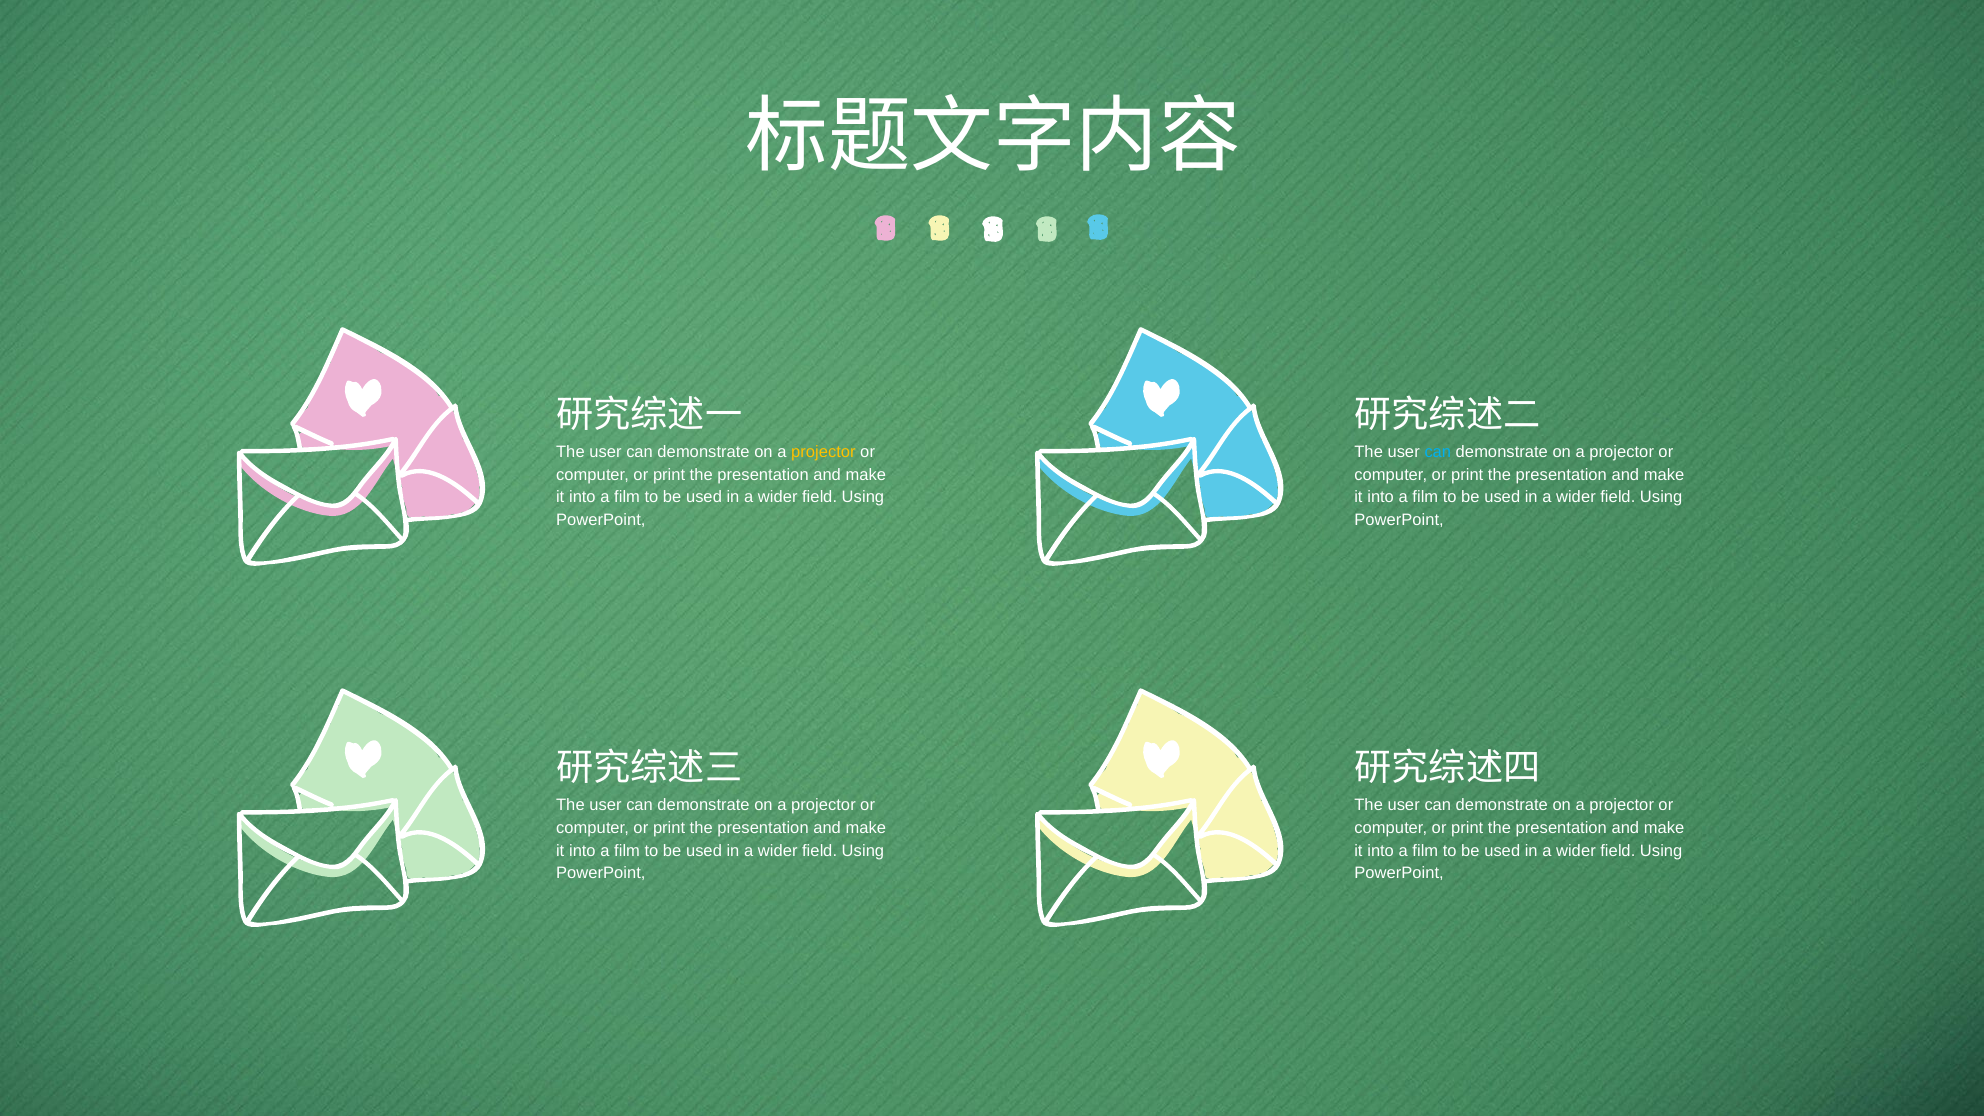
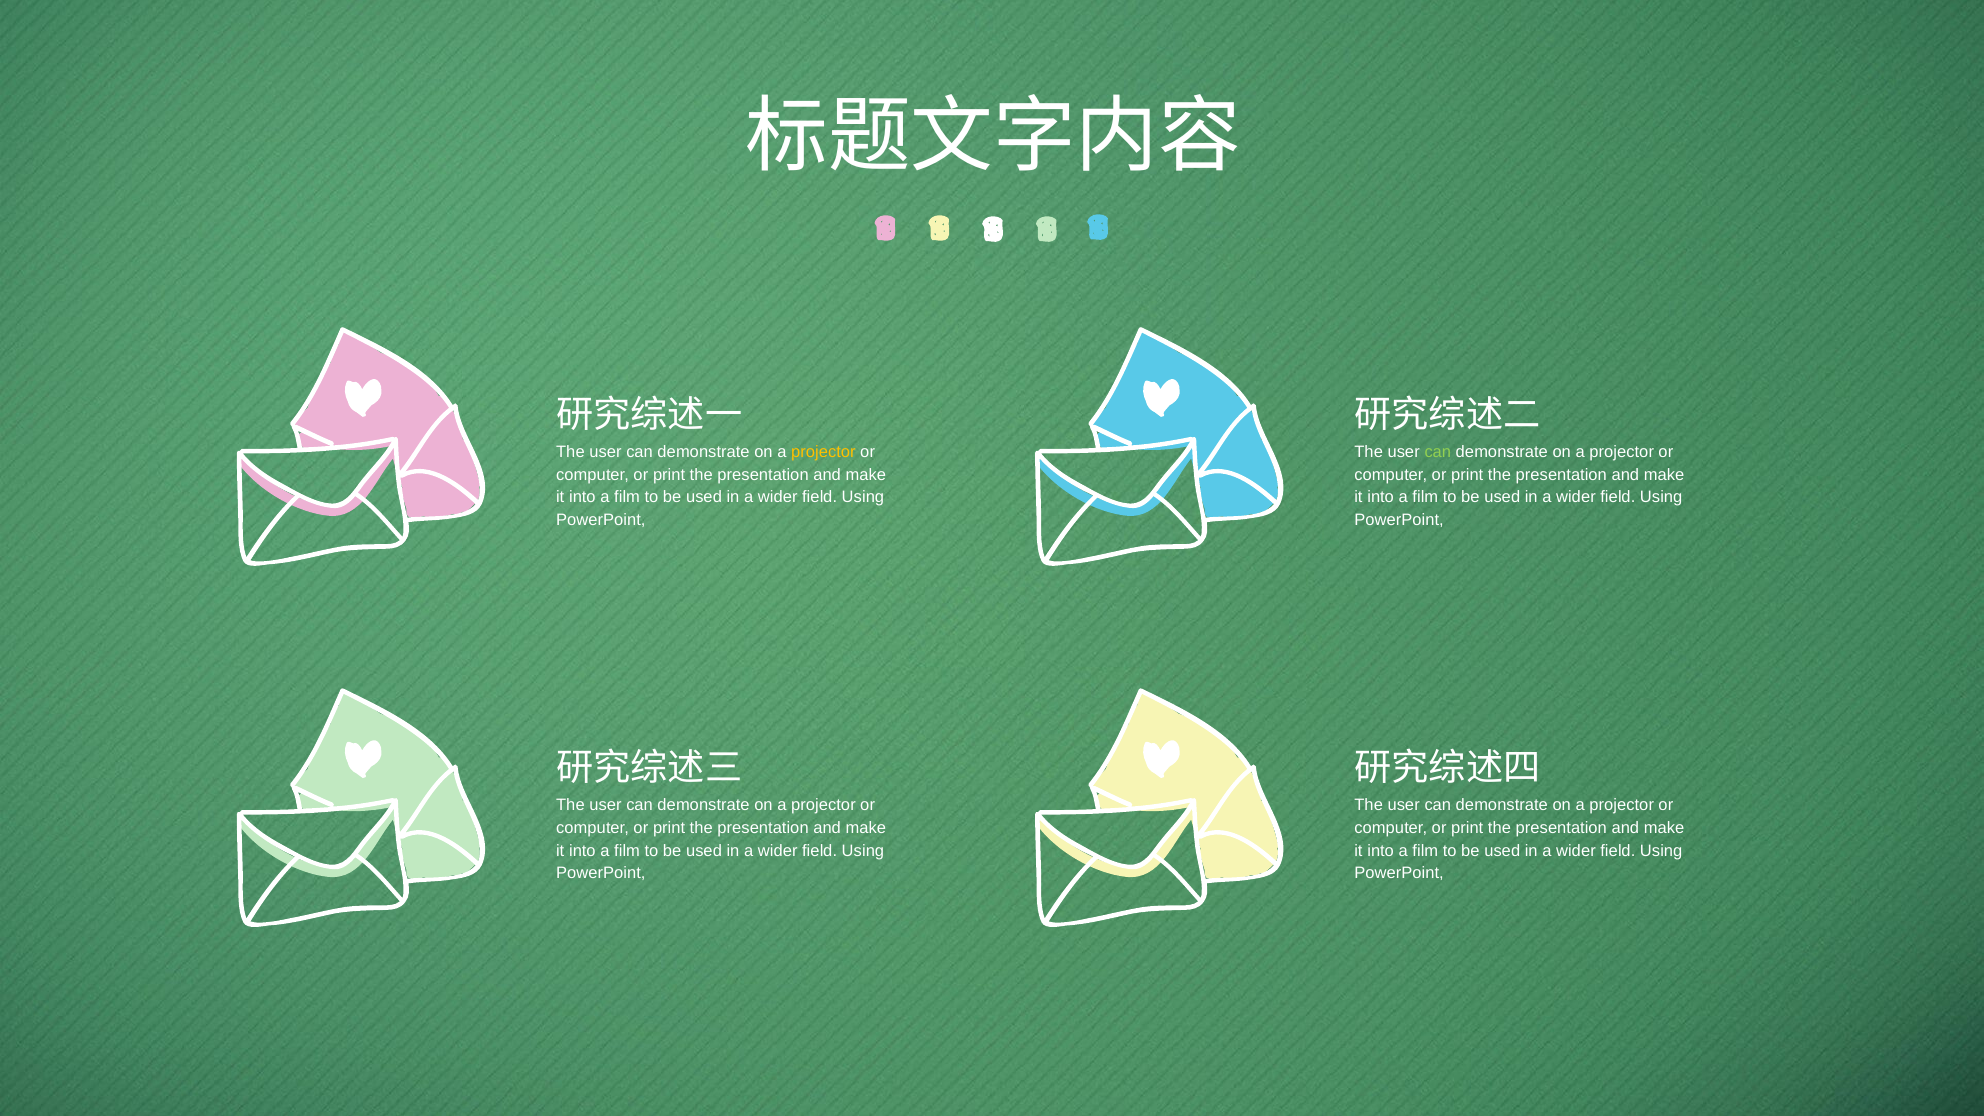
can colour: light blue -> light green (1438, 452)
